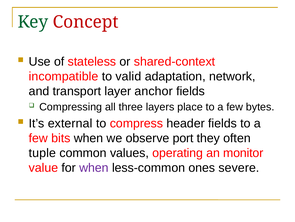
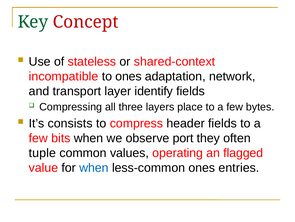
to valid: valid -> ones (129, 76)
anchor: anchor -> identify (154, 91)
external: external -> consists (70, 123)
monitor: monitor -> flagged (243, 152)
when colour: purple -> blue (94, 167)
severe: severe -> entries (239, 167)
